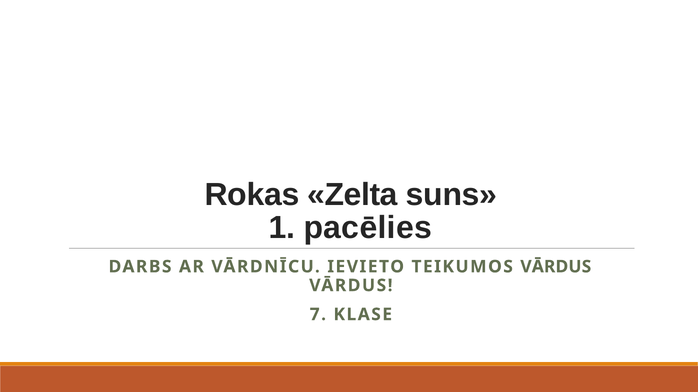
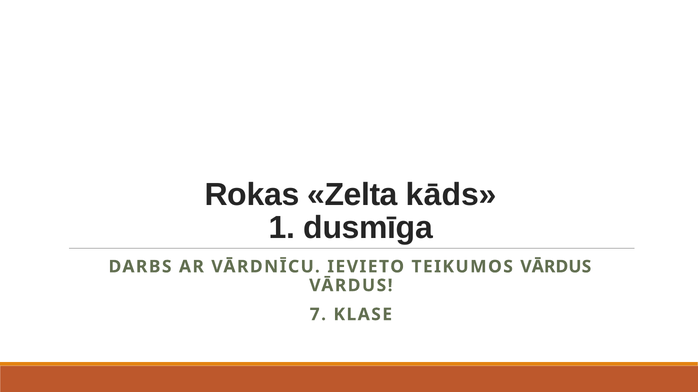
suns: suns -> kāds (451, 195)
pacēlies: pacēlies -> dusmīga (368, 228)
